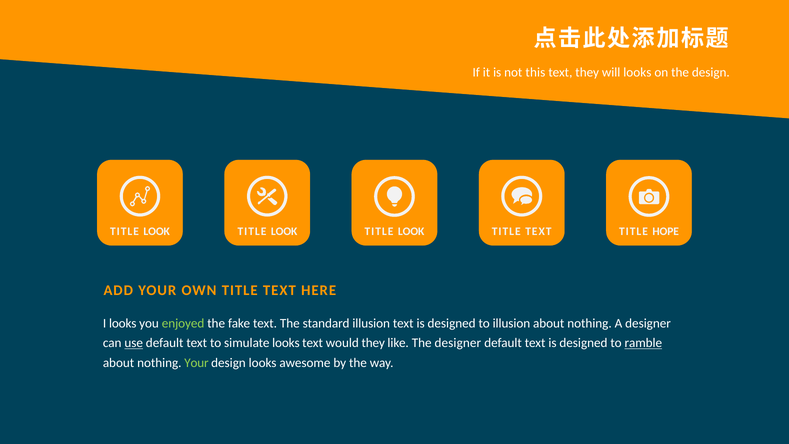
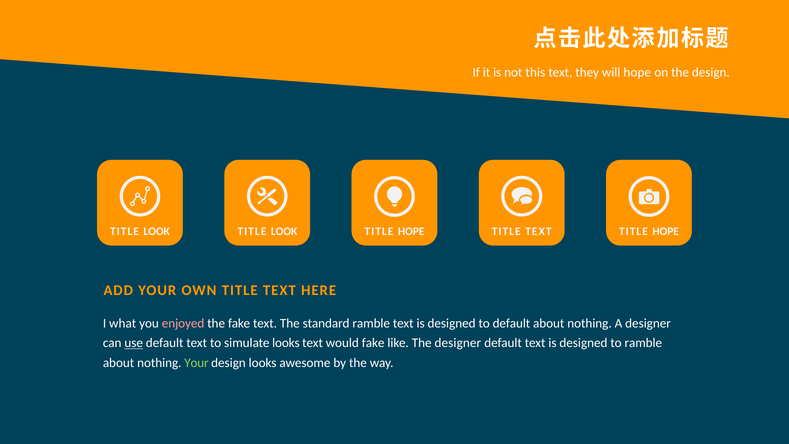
will looks: looks -> hope (637, 73)
LOOK: LOOK -> HOPE (411, 231)
I looks: looks -> what (123, 323)
enjoyed colour: light green -> pink (183, 323)
standard illusion: illusion -> ramble (371, 323)
to illusion: illusion -> default (511, 323)
would they: they -> fake (373, 343)
ramble underline: present -> none (643, 343)
